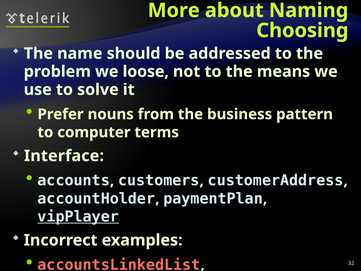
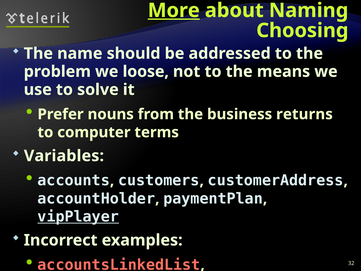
More underline: none -> present (174, 10)
pattern: pattern -> returns (304, 114)
Interface: Interface -> Variables (64, 156)
